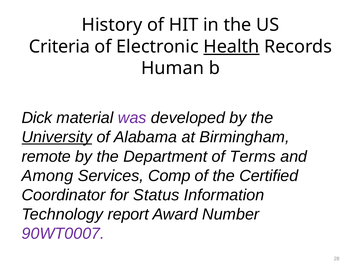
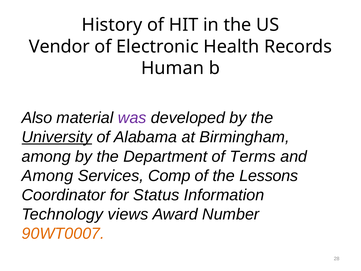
Criteria: Criteria -> Vendor (59, 47)
Health underline: present -> none (231, 47)
Dick: Dick -> Also (37, 118)
remote: remote -> among (46, 156)
Certified: Certified -> Lessons (269, 176)
report: report -> views (128, 214)
90WT0007 colour: purple -> orange (63, 233)
